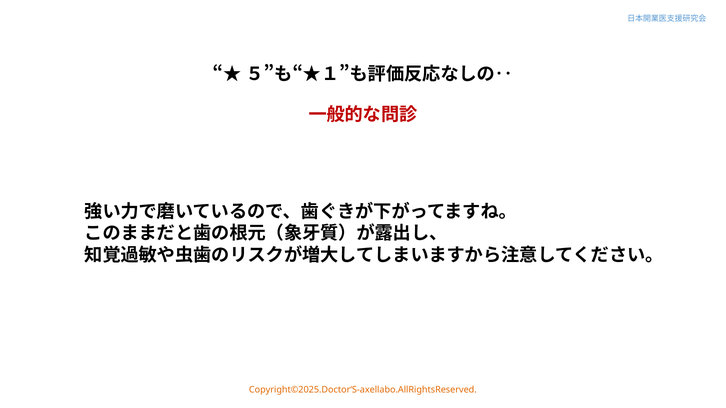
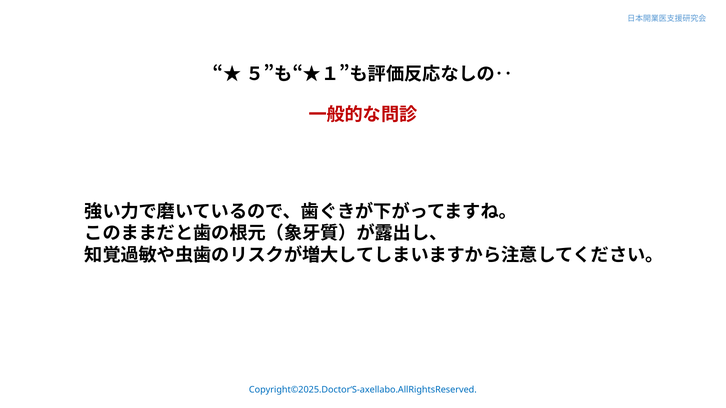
Copyright©2025.Doctor‘S-axellabo.AllRightsReserved colour: orange -> blue (363, 390)
